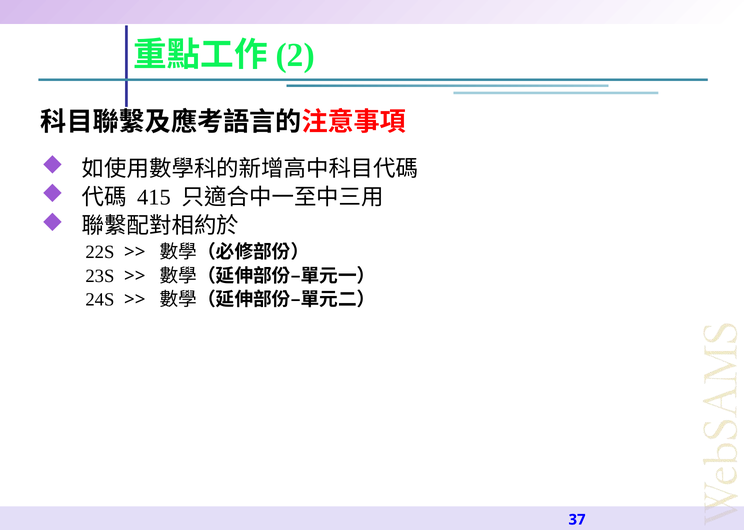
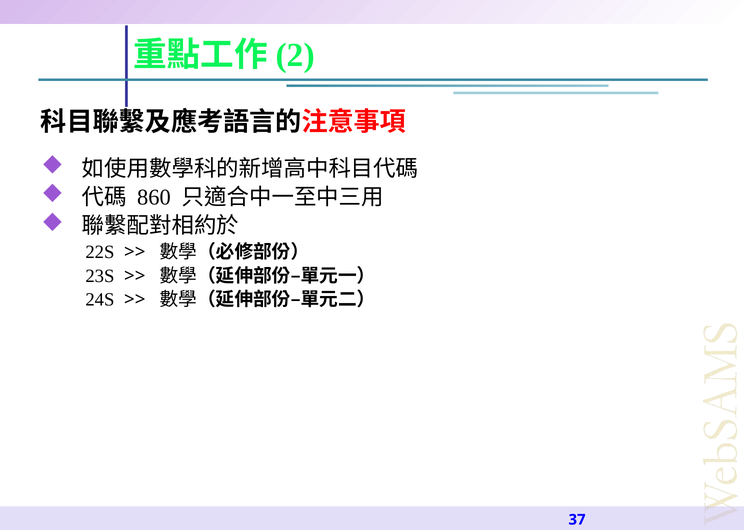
415: 415 -> 860 (154, 197)
